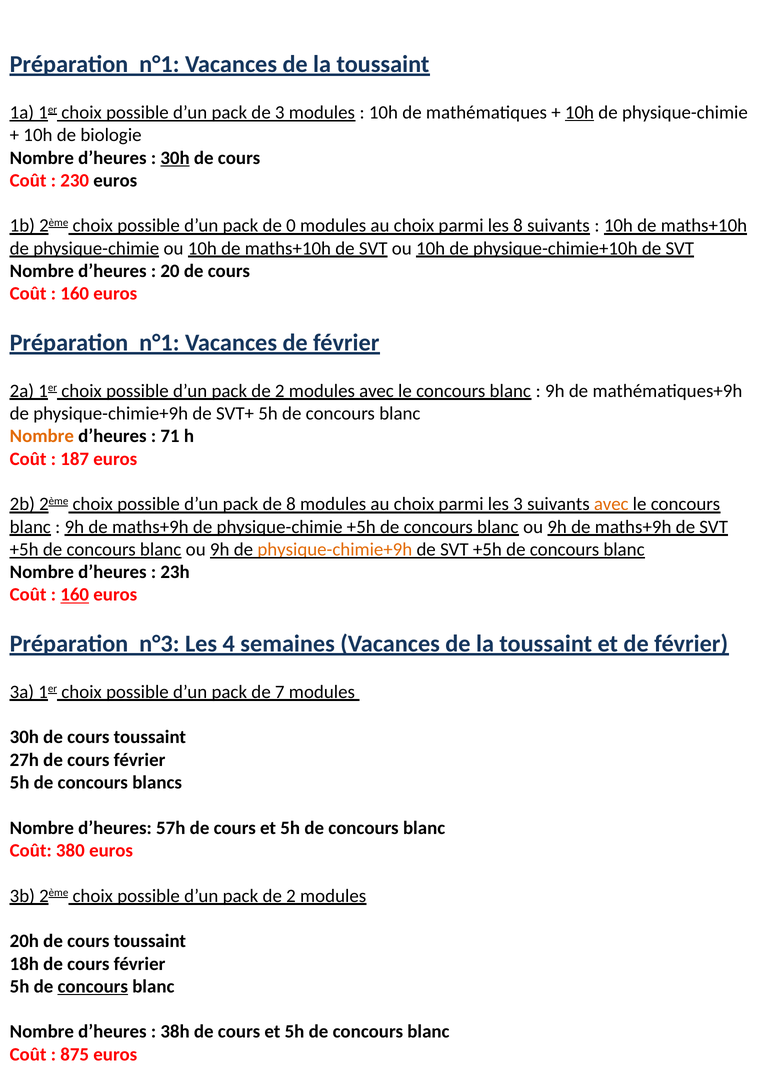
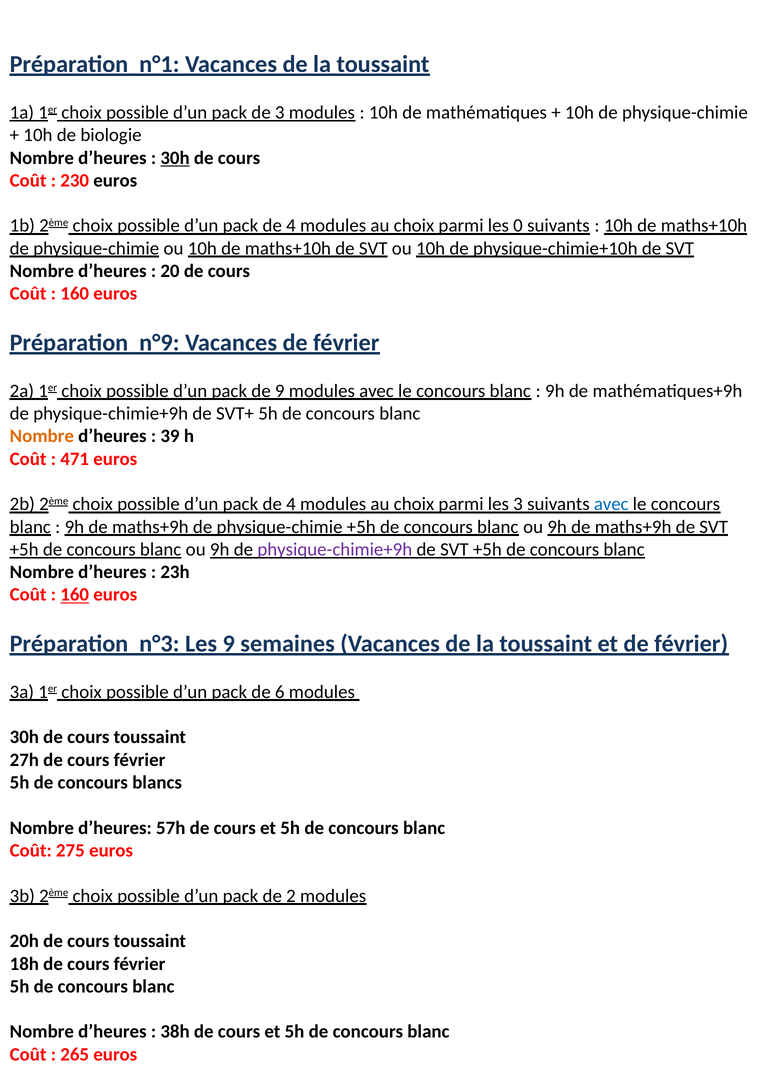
10h underline: present -> none (579, 113)
0: 0 -> 4 (291, 226)
les 8: 8 -> 0 (518, 226)
n°1: n°1 -> n°9 (159, 343)
2: 2 -> 9 (280, 391)
71: 71 -> 39 (170, 437)
187: 187 -> 471 (75, 459)
8: 8 -> 4 (291, 505)
avec colour: orange -> blue (611, 505)
physique-chimie+9h colour: orange -> purple (335, 550)
Les 4: 4 -> 9 (229, 644)
7: 7 -> 6 (280, 692)
380: 380 -> 275 (70, 851)
concours underline: present -> none (93, 987)
875: 875 -> 265 (75, 1055)
